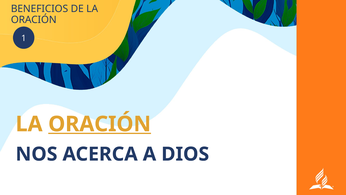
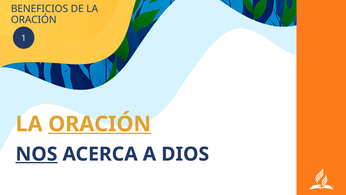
NOS underline: none -> present (36, 154)
